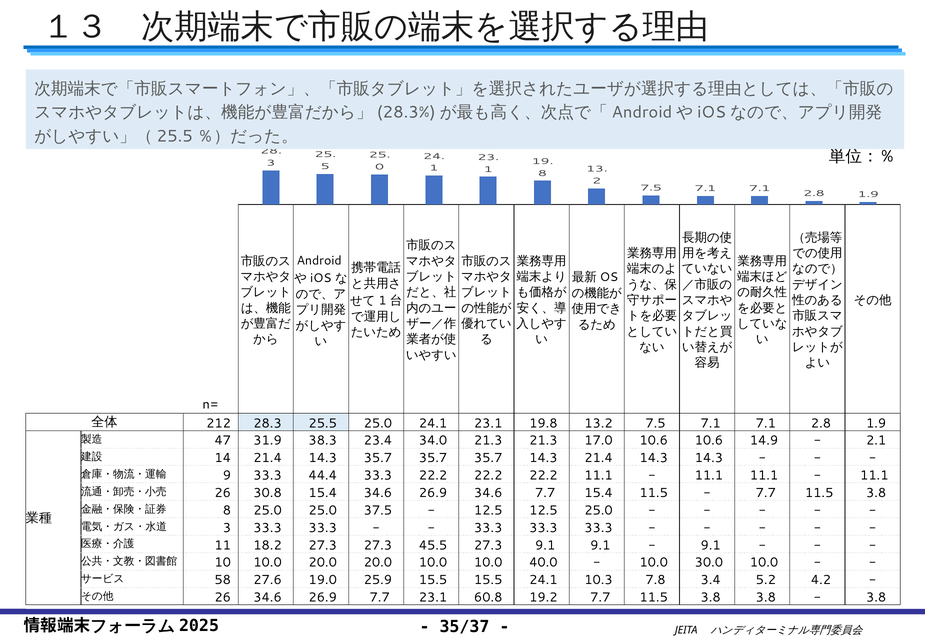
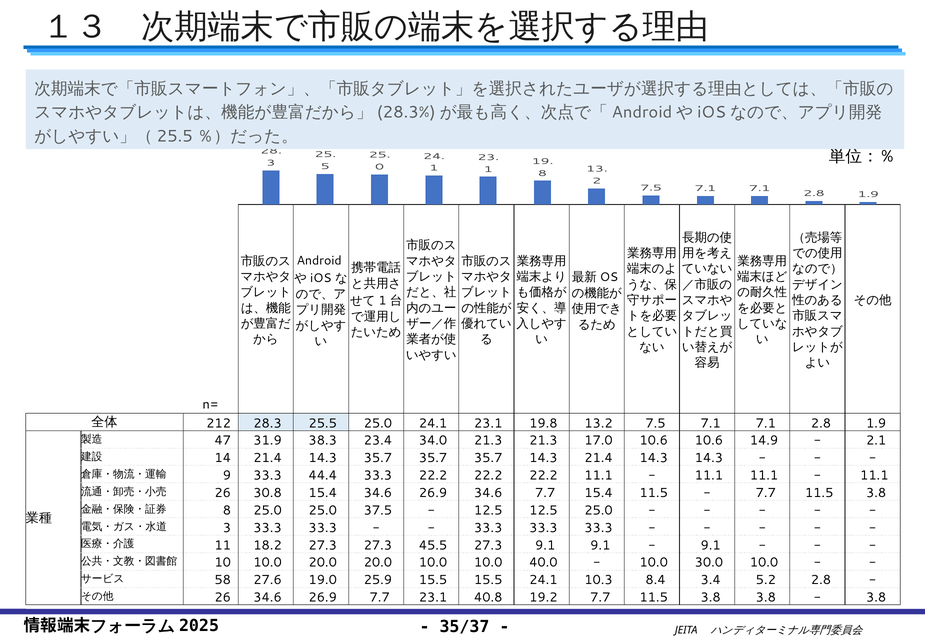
7.8: 7.8 -> 8.4 (655, 580)
5.2 4.2: 4.2 -> 2.8 (821, 580)
60.8: 60.8 -> 40.8 (488, 598)
